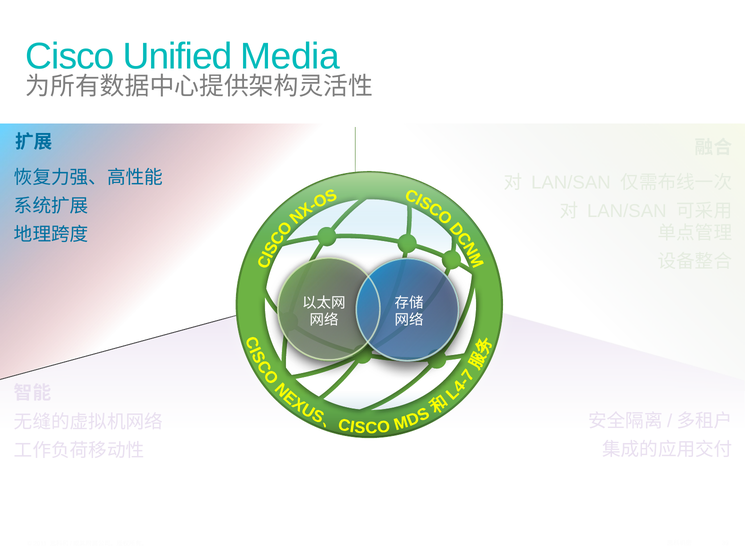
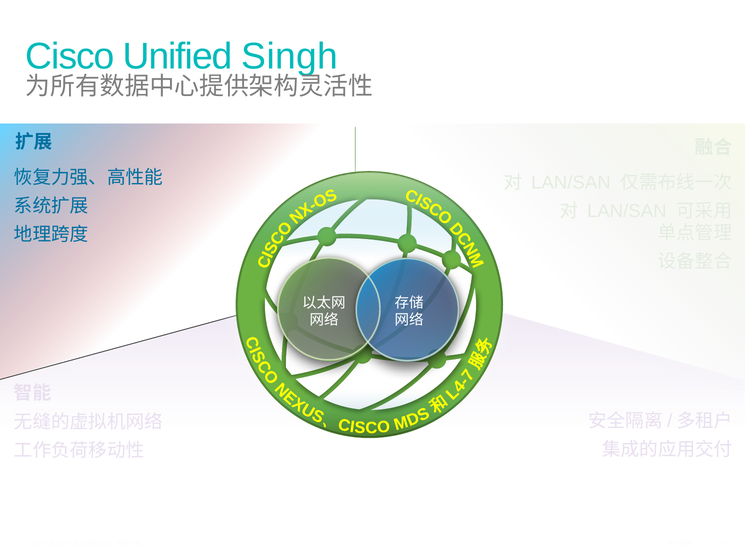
Media: Media -> Singh (290, 56)
